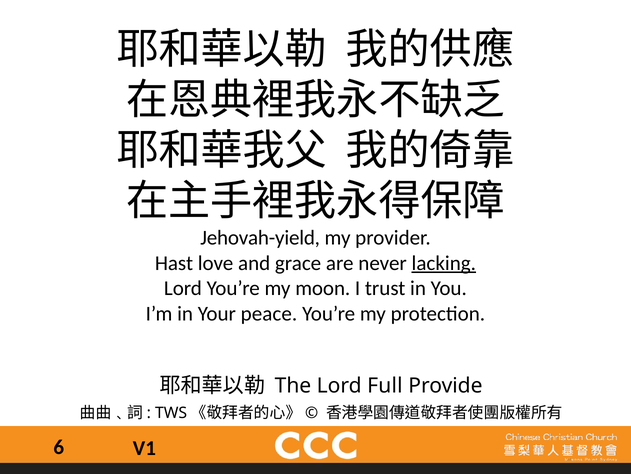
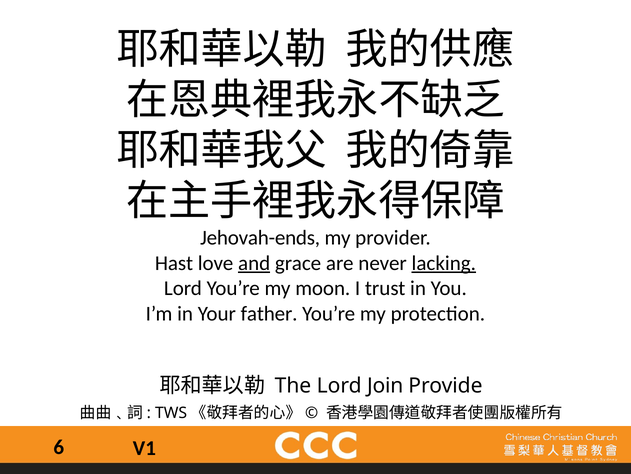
Jehovah-yield: Jehovah-yield -> Jehovah-ends (260, 237)
and underline: none -> present (254, 263)
peace: peace -> father (269, 313)
Full: Full -> Join (385, 385)
